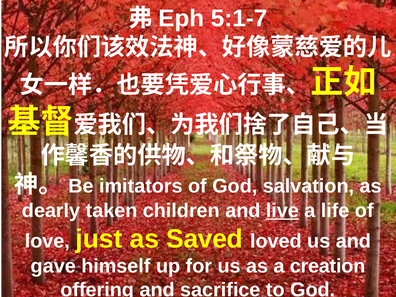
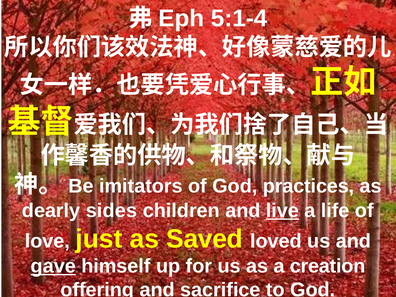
5:1-7: 5:1-7 -> 5:1-4 (239, 18)
salvation: salvation -> practices (309, 186)
taken: taken -> sides (111, 211)
gave underline: none -> present (53, 266)
